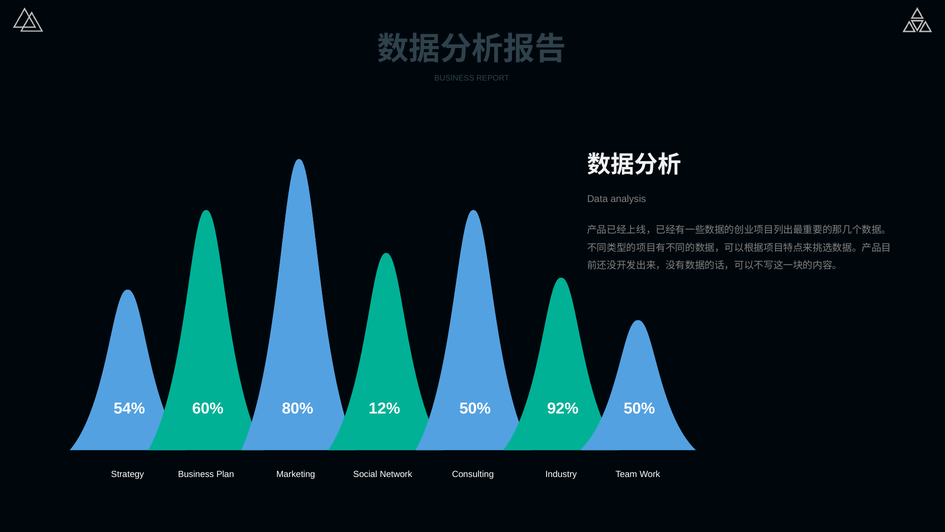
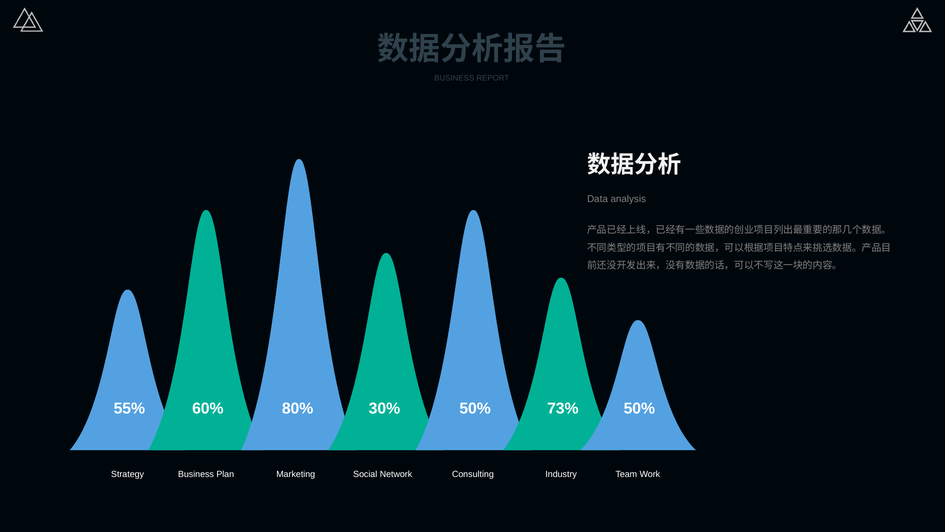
54%: 54% -> 55% (129, 408)
12%: 12% -> 30% (384, 408)
92%: 92% -> 73% (563, 408)
